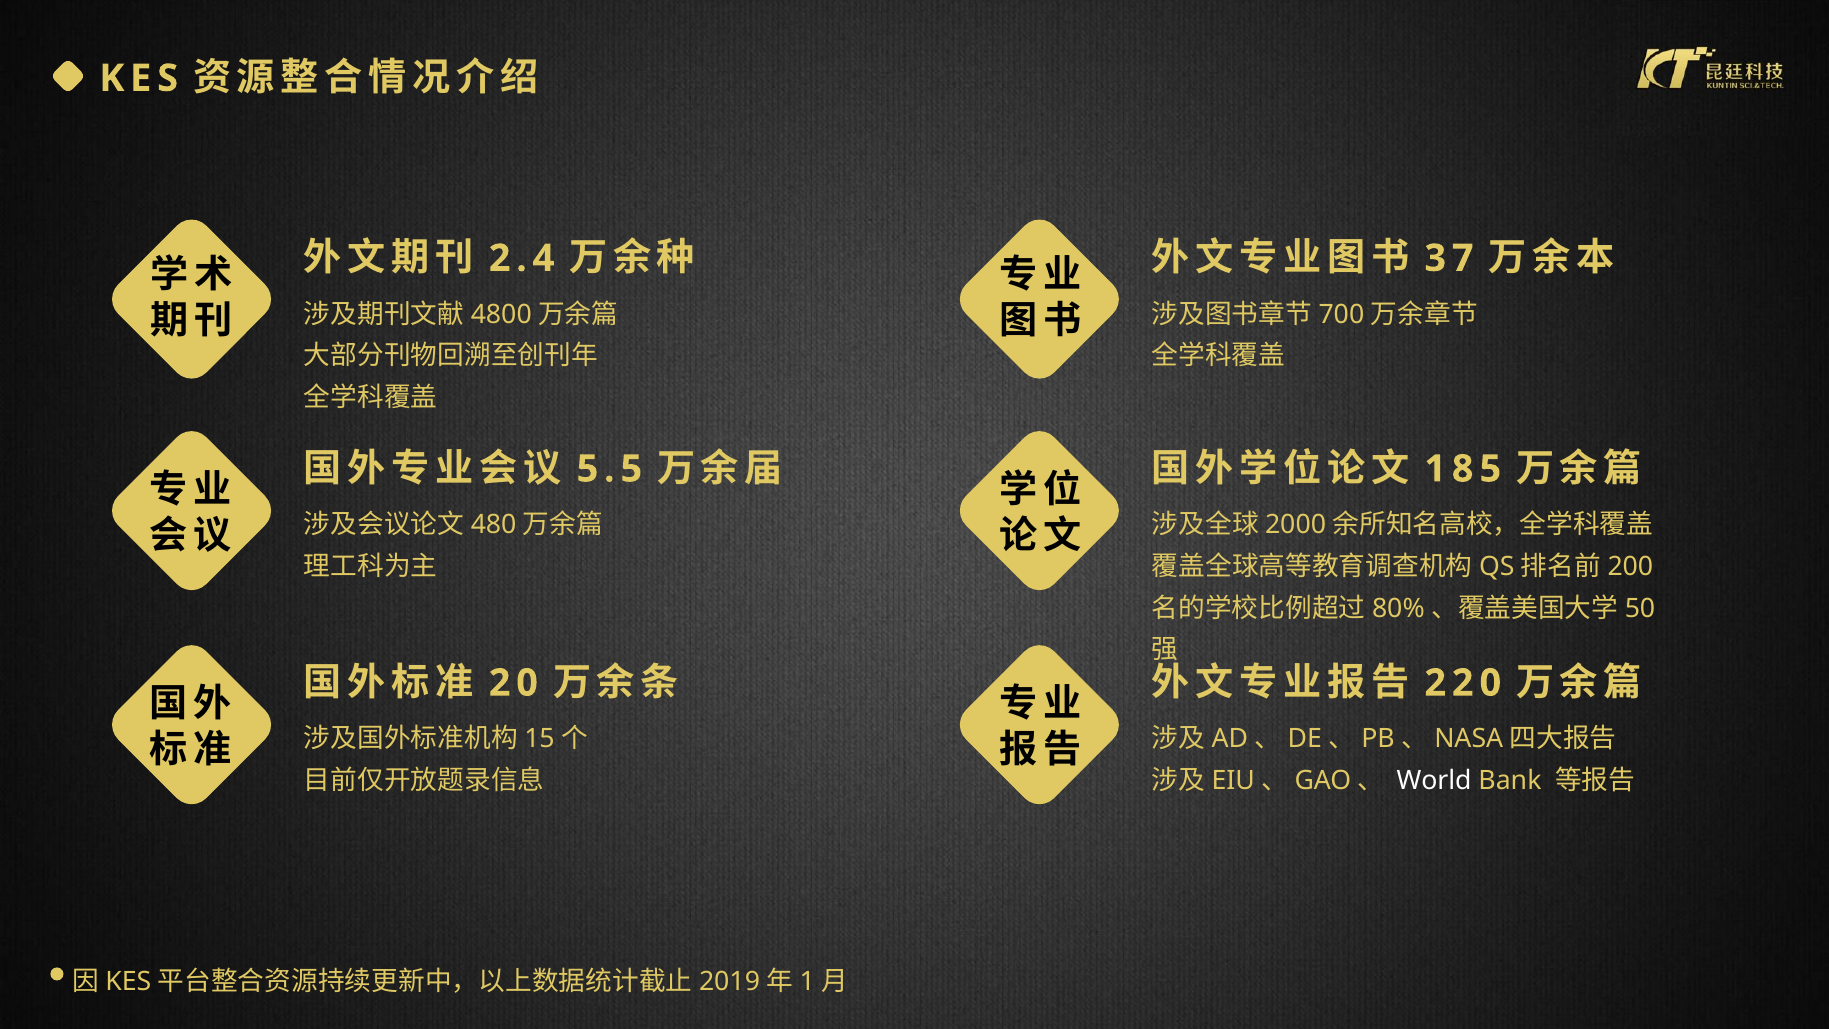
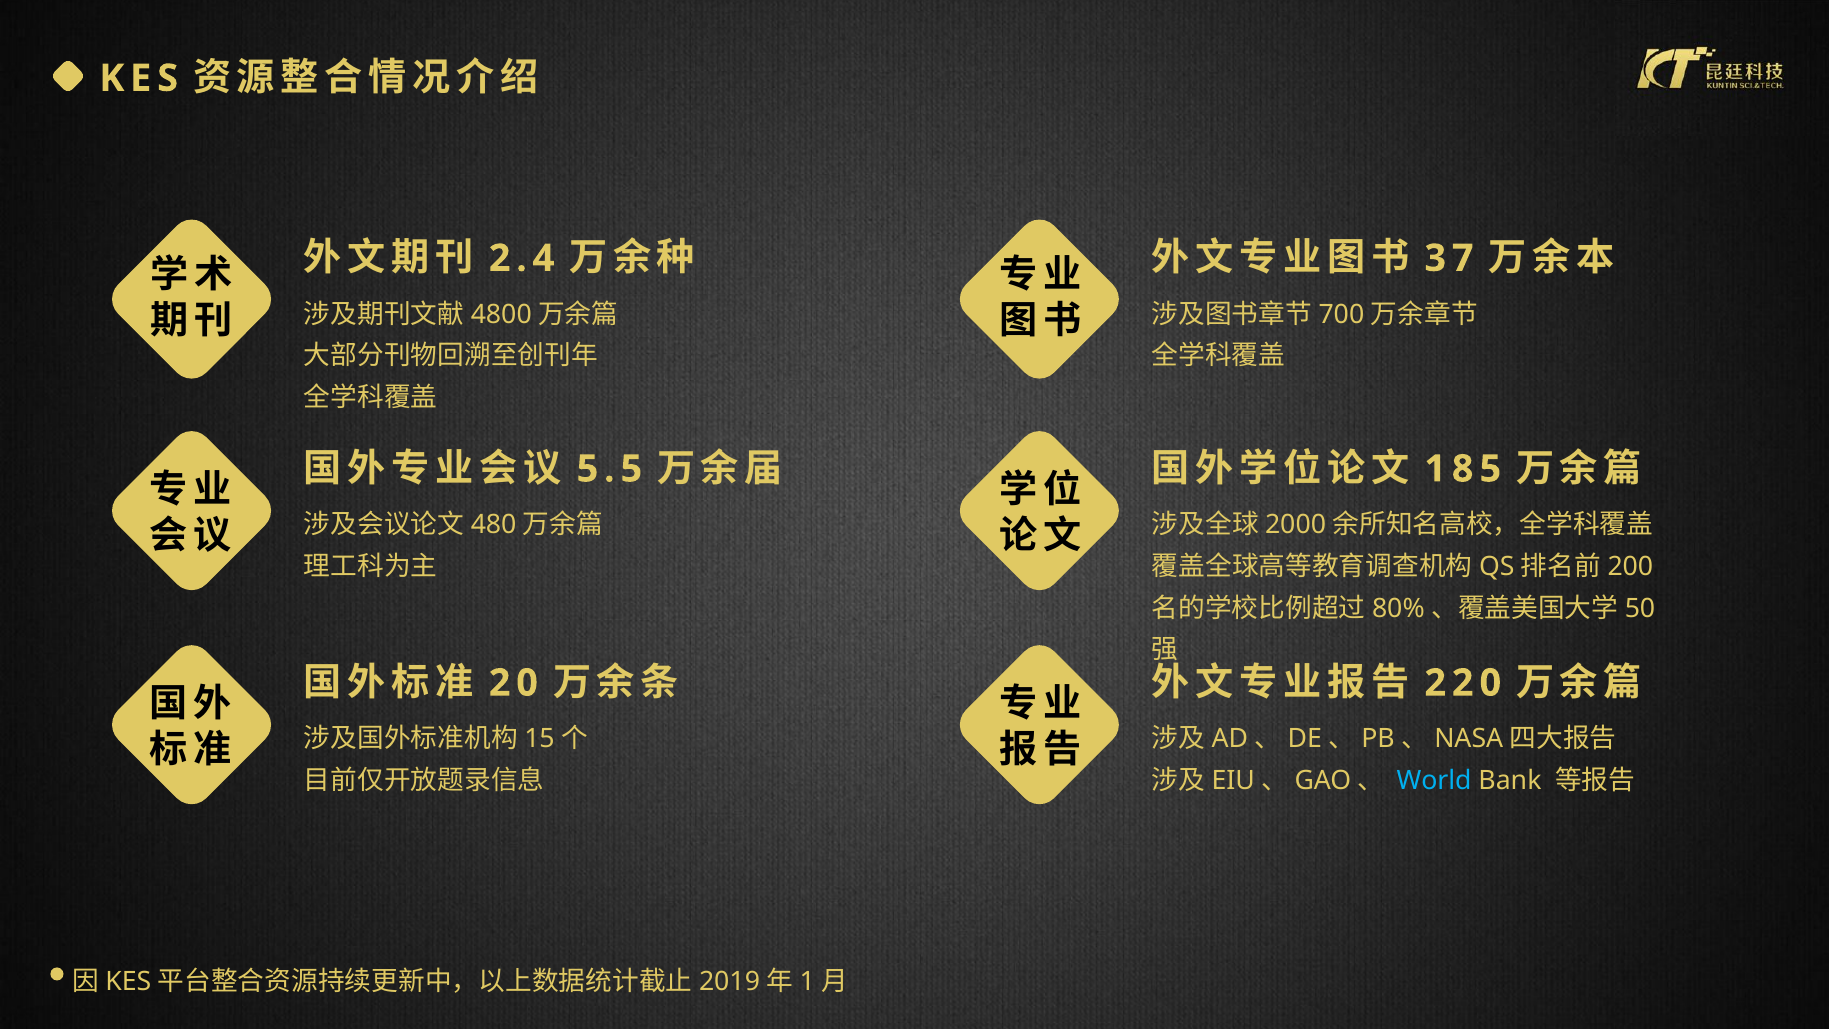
World colour: white -> light blue (1434, 781)
